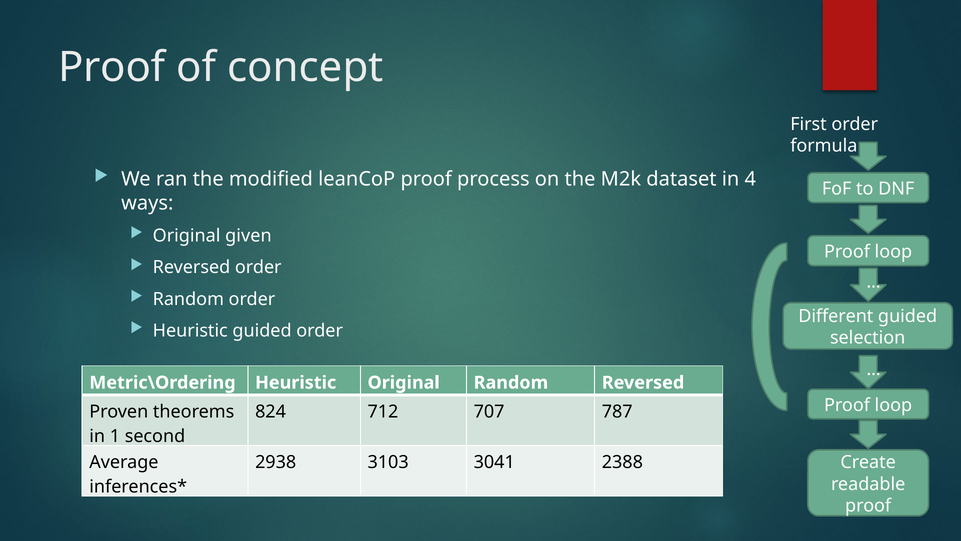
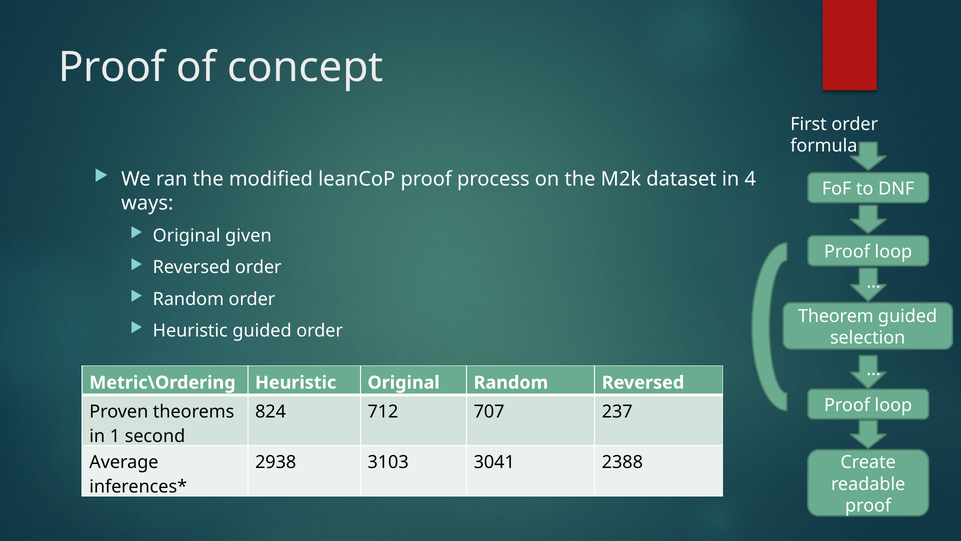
Different: Different -> Theorem (836, 316)
787: 787 -> 237 (617, 412)
